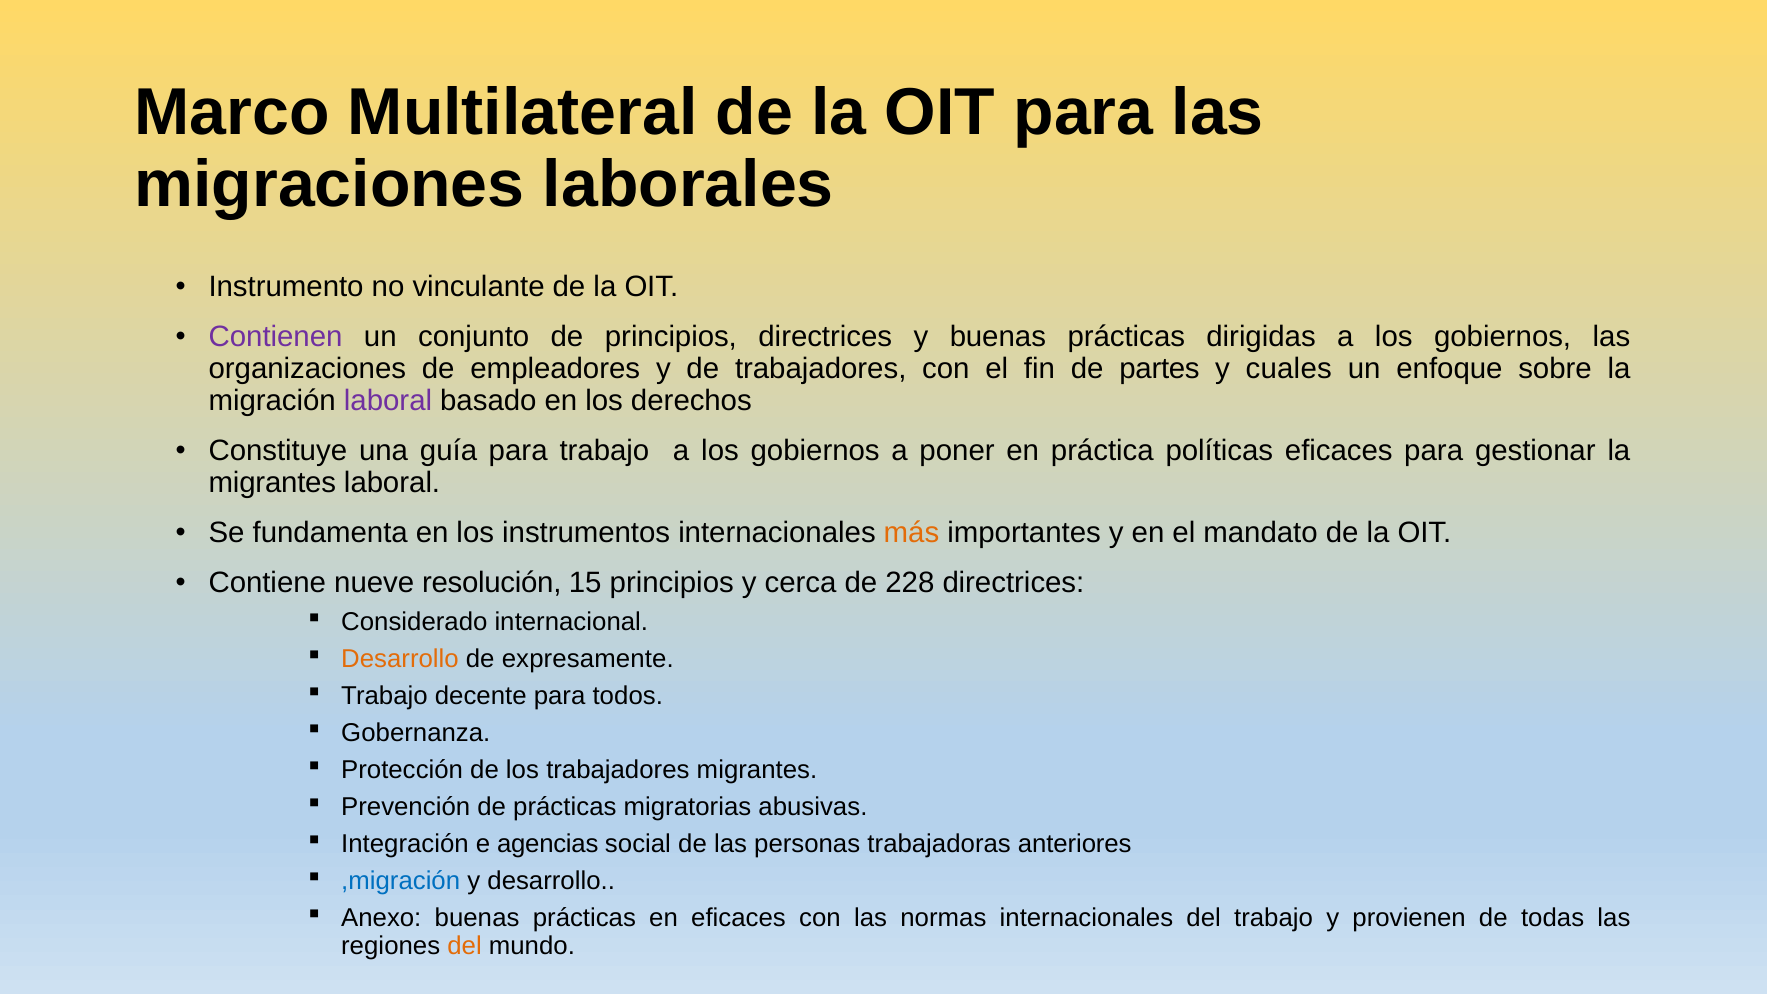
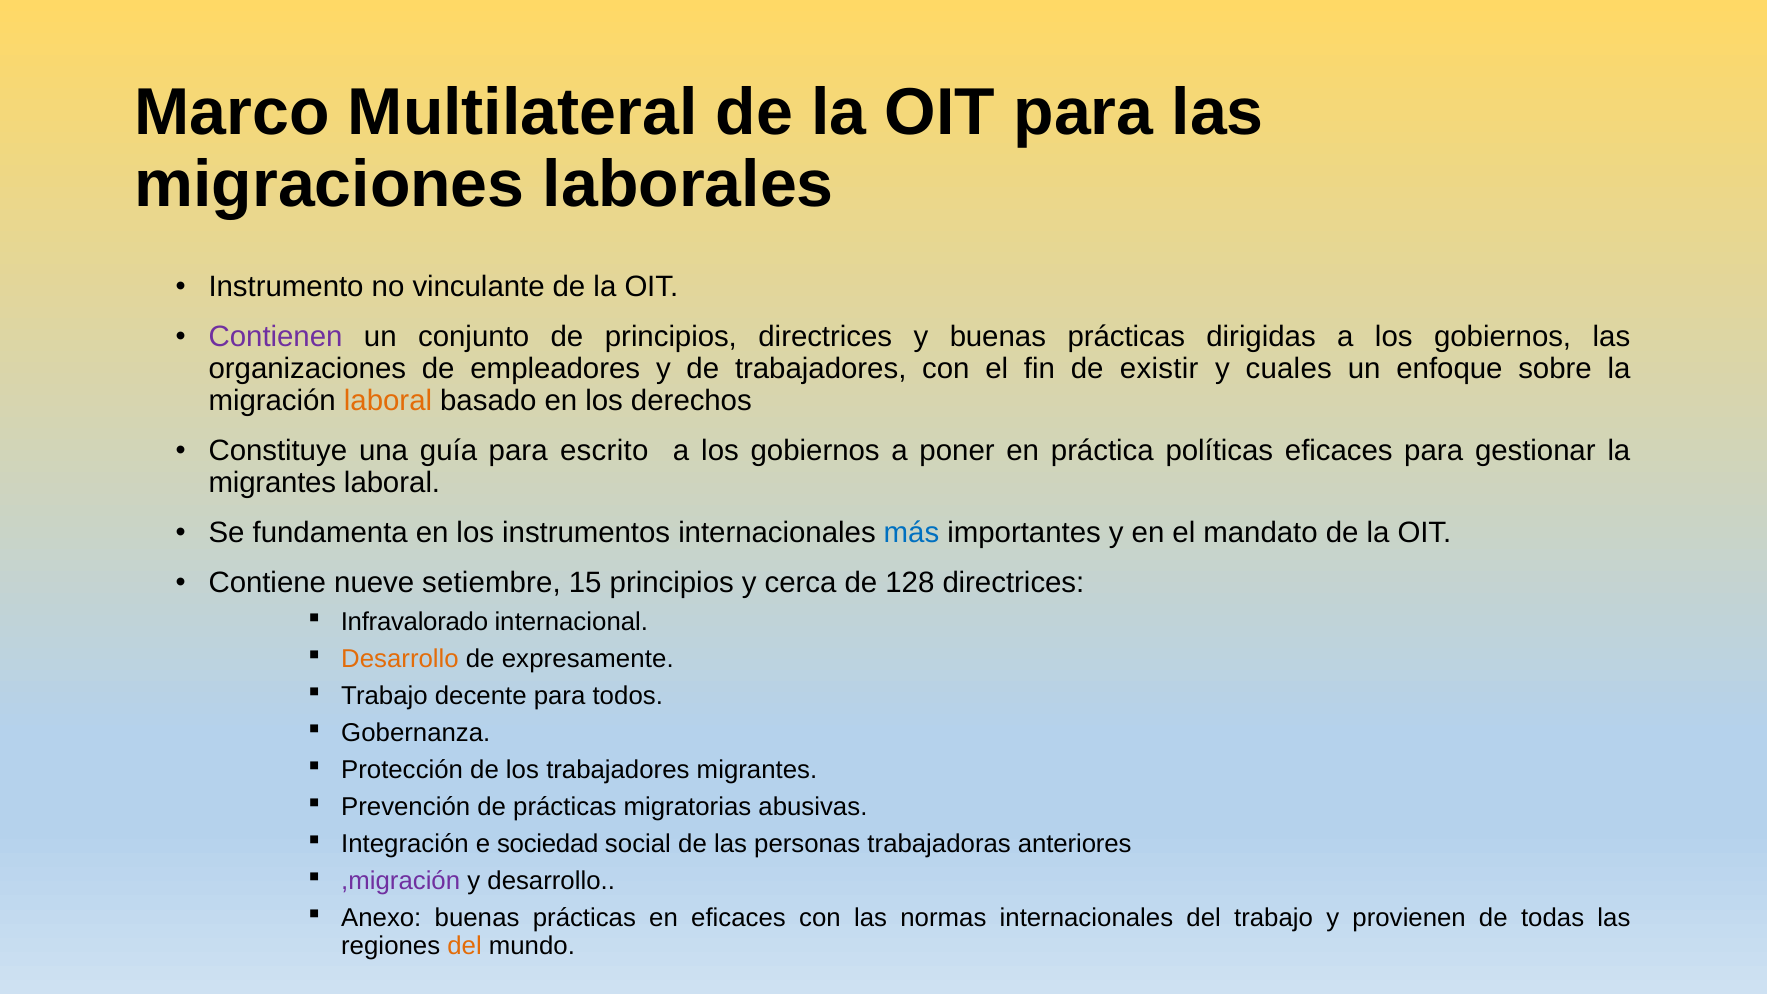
partes: partes -> existir (1159, 369)
laboral colour: purple -> orange (388, 401)
para trabajo: trabajo -> escrito (604, 451)
más colour: orange -> blue (912, 533)
resolución: resolución -> setiembre (492, 583)
228: 228 -> 128 (910, 583)
Considerado: Considerado -> Infravalorado (414, 622)
agencias: agencias -> sociedad (548, 844)
,migración colour: blue -> purple (401, 881)
